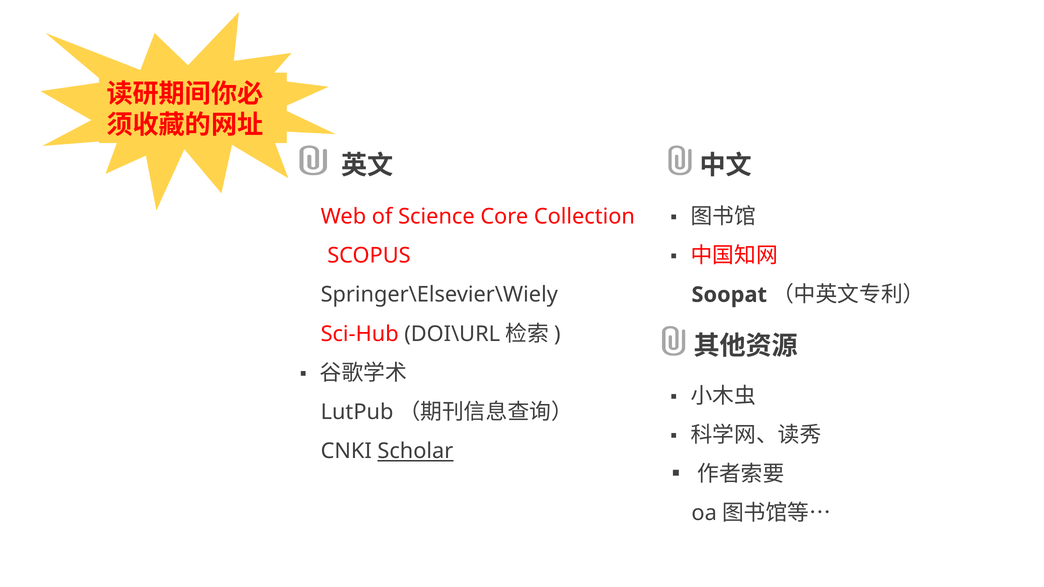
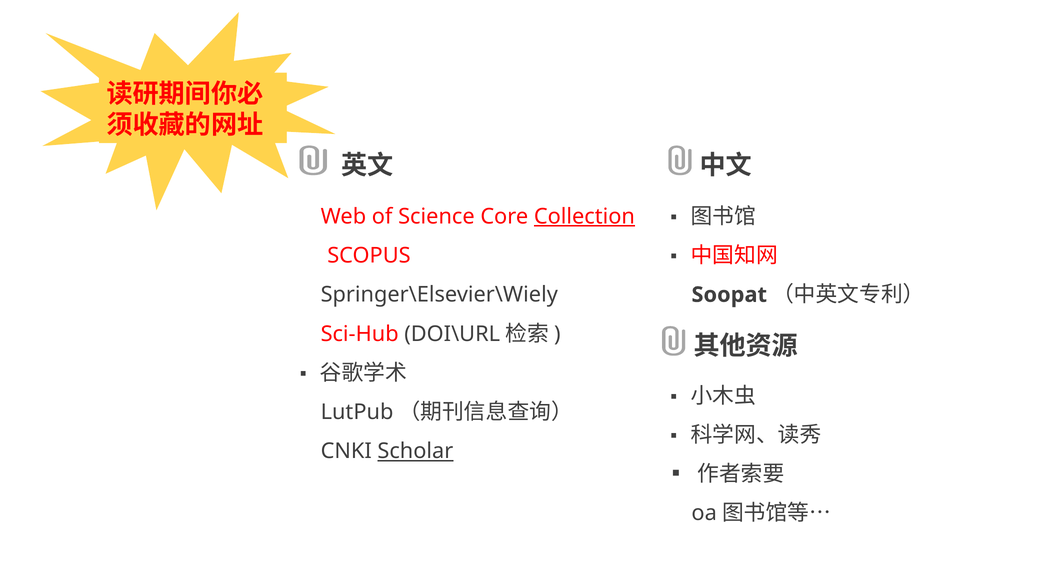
Collection underline: none -> present (584, 217)
